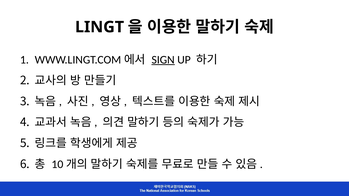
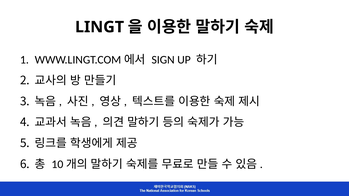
SIGN underline: present -> none (163, 60)
